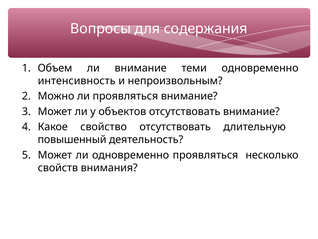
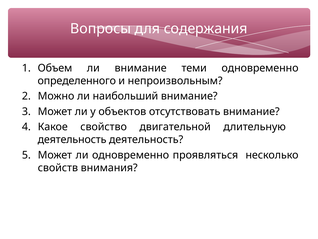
интенсивность: интенсивность -> определенного (77, 81)
ли проявляться: проявляться -> наибольший (125, 96)
свойство отсутствовать: отсутствовать -> двигательной (175, 127)
повышенный: повышенный -> деятельность (72, 139)
